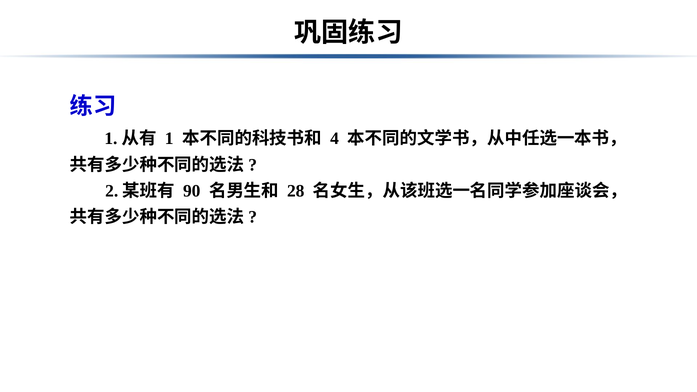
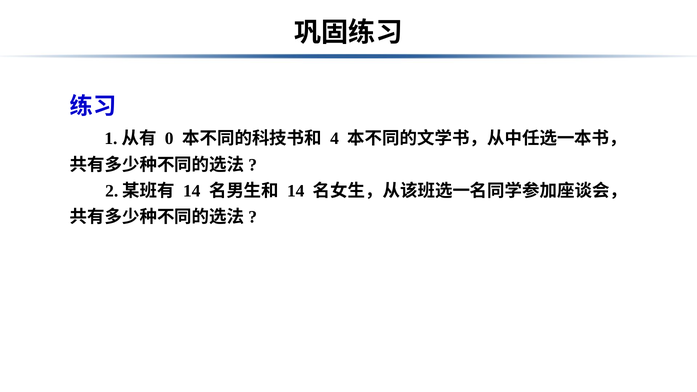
1: 1 -> 0 (169, 138)
90: 90 -> 14 (192, 191)
28: 28 -> 14 (296, 191)
